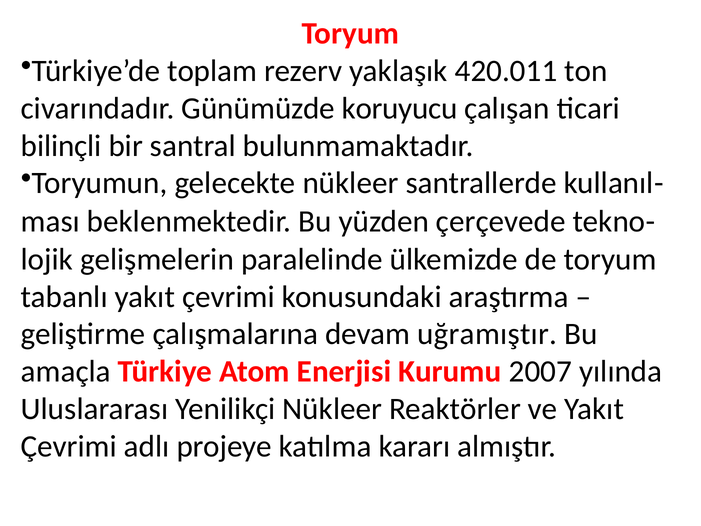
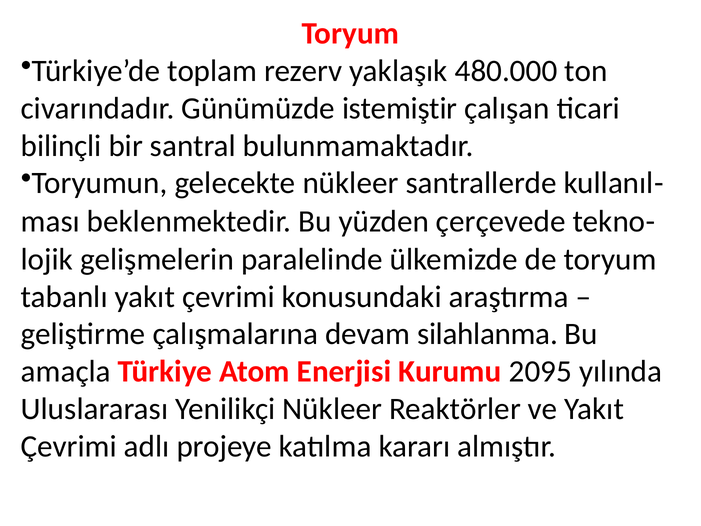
420.011: 420.011 -> 480.000 (506, 71)
koruyucu: koruyucu -> istemiştir (400, 108)
uğramıştır: uğramıştır -> silahlanma (488, 334)
2007: 2007 -> 2095 (540, 371)
